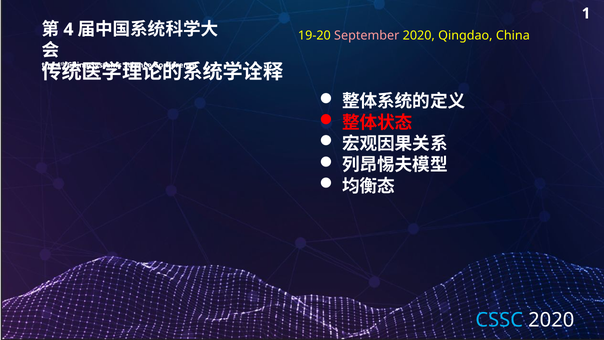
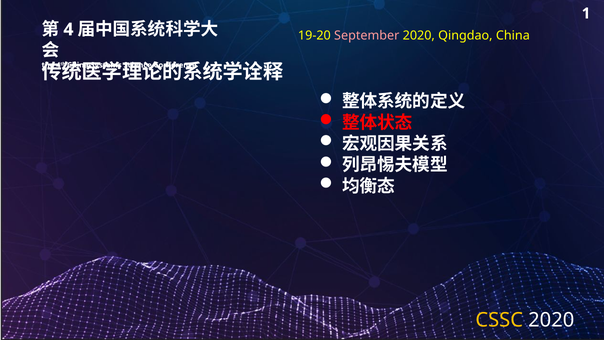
CSSC colour: light blue -> yellow (499, 320)
